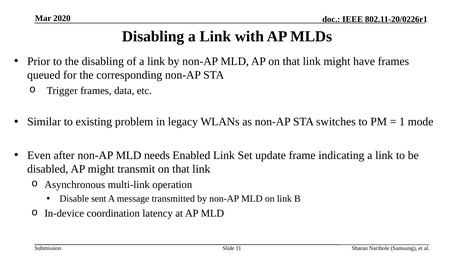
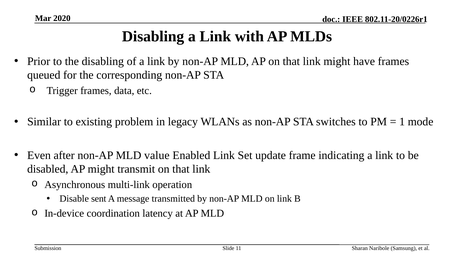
needs: needs -> value (157, 155)
